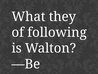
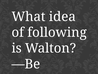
they: they -> idea (62, 17)
